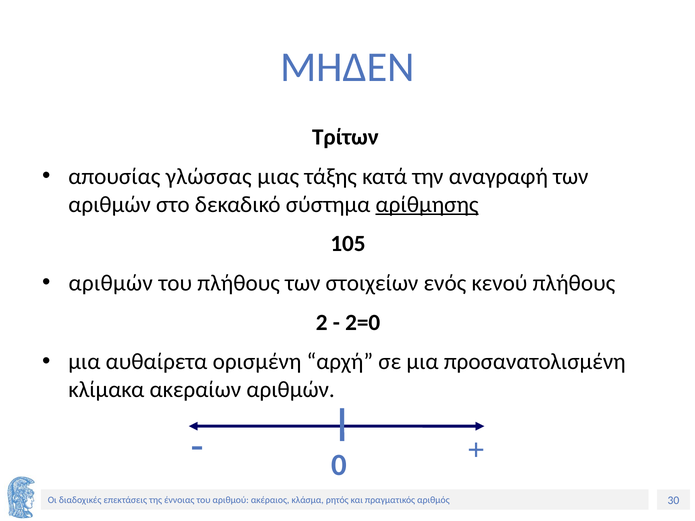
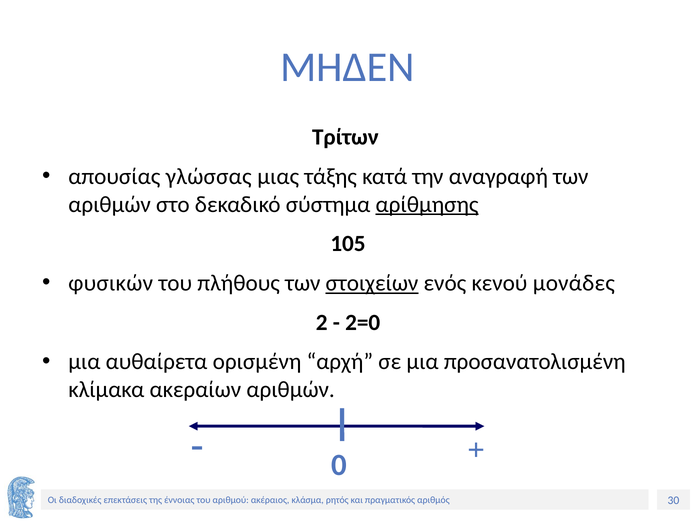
αριθμών: αριθμών -> φυσικών (111, 283)
στοιχείων underline: none -> present (372, 283)
κενού πλήθους: πλήθους -> μονάδες (574, 283)
